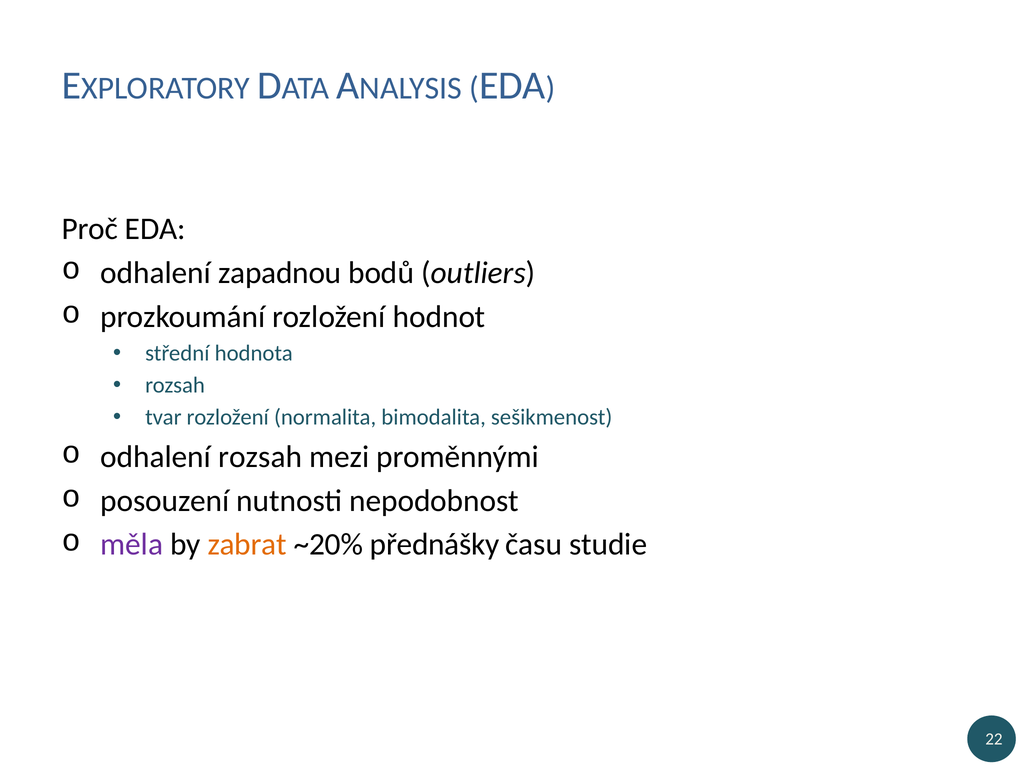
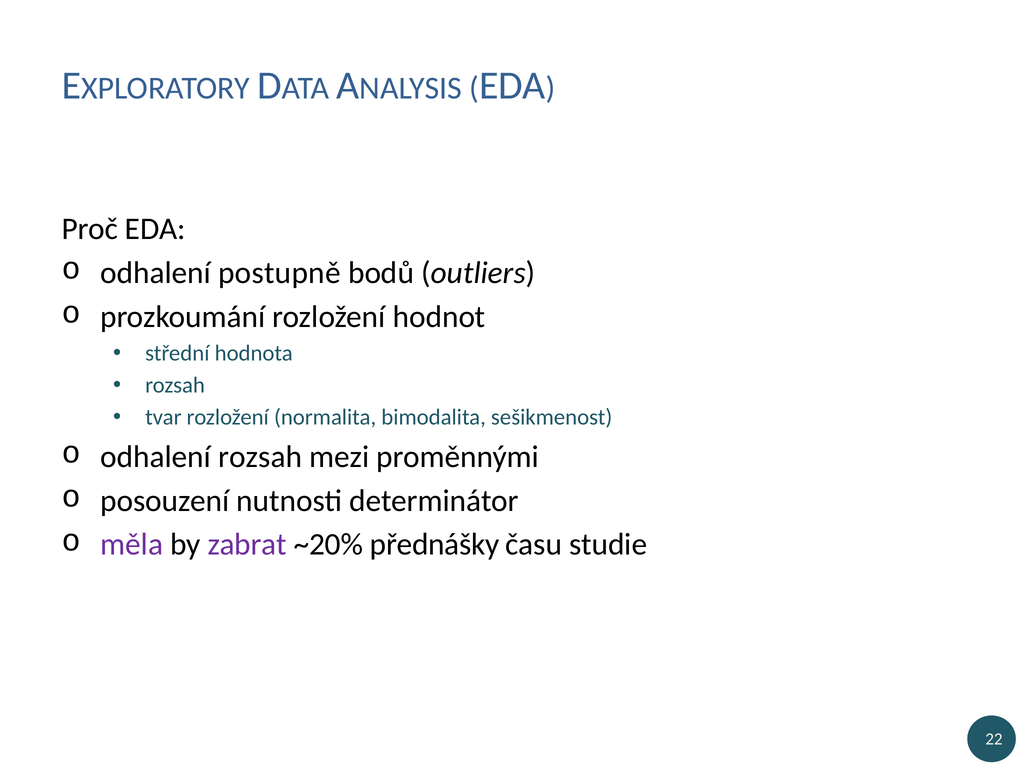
zapadnou: zapadnou -> postupně (279, 273)
nepodobnost: nepodobnost -> determinátor (434, 501)
zabrat colour: orange -> purple (247, 545)
